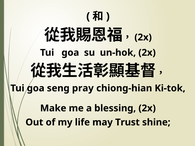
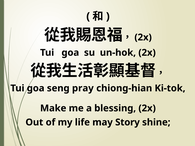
Trust: Trust -> Story (127, 122)
